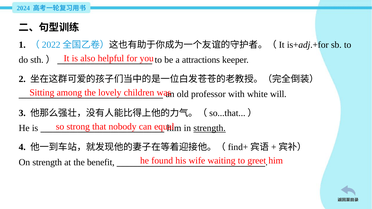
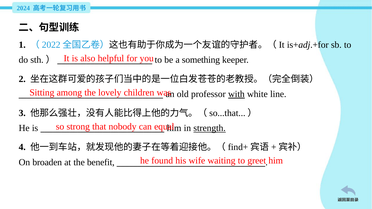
attractions: attractions -> something (201, 60)
with underline: none -> present (236, 94)
will: will -> line (278, 94)
On strength: strength -> broaden (47, 162)
